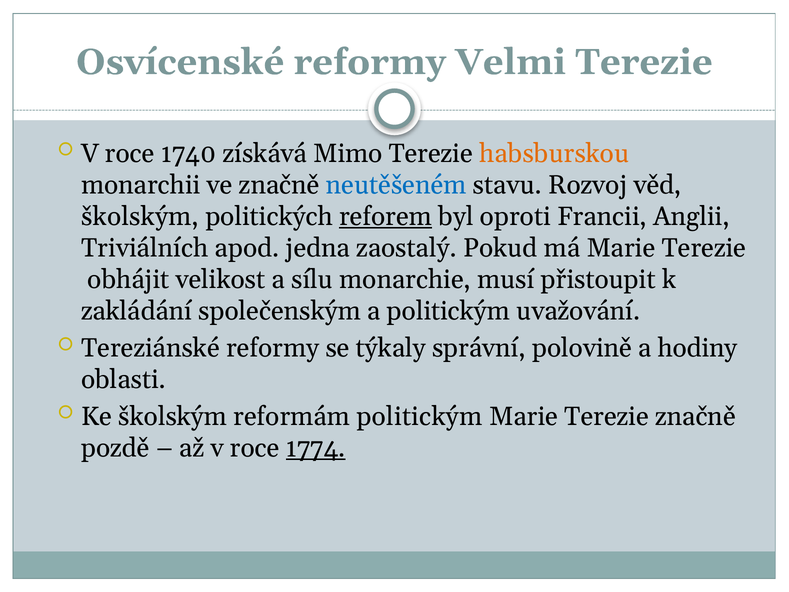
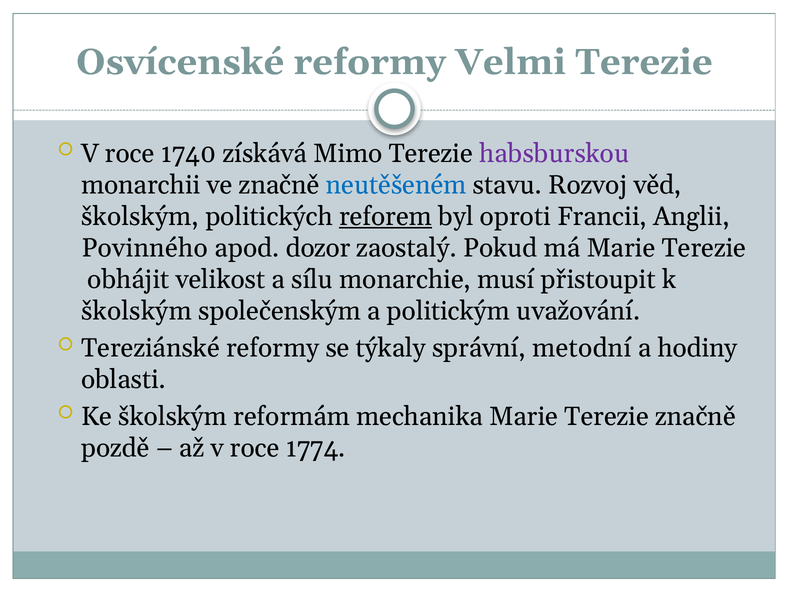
habsburskou colour: orange -> purple (554, 153)
Triviálních: Triviálních -> Povinného (145, 248)
jedna: jedna -> dozor (318, 248)
zakládání: zakládání -> školským (136, 311)
polovině: polovině -> metodní (582, 348)
reformám politickým: politickým -> mechanika (420, 416)
1774 underline: present -> none (316, 448)
